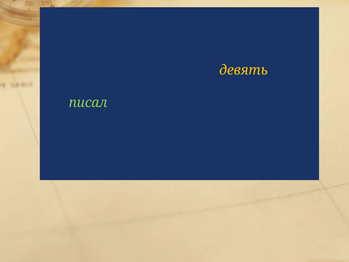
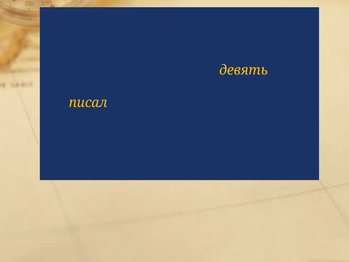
писал colour: light green -> yellow (88, 103)
